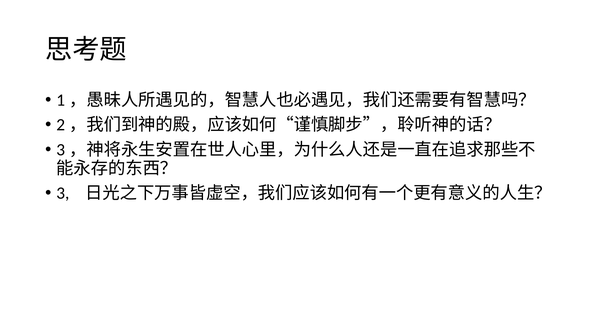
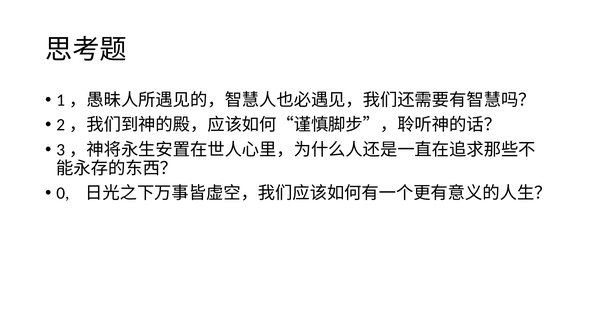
3: 3 -> 0 (63, 194)
